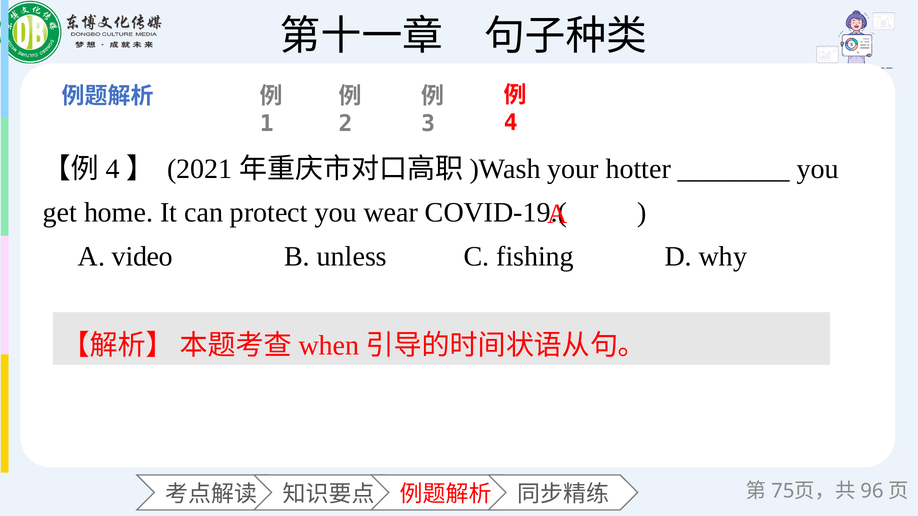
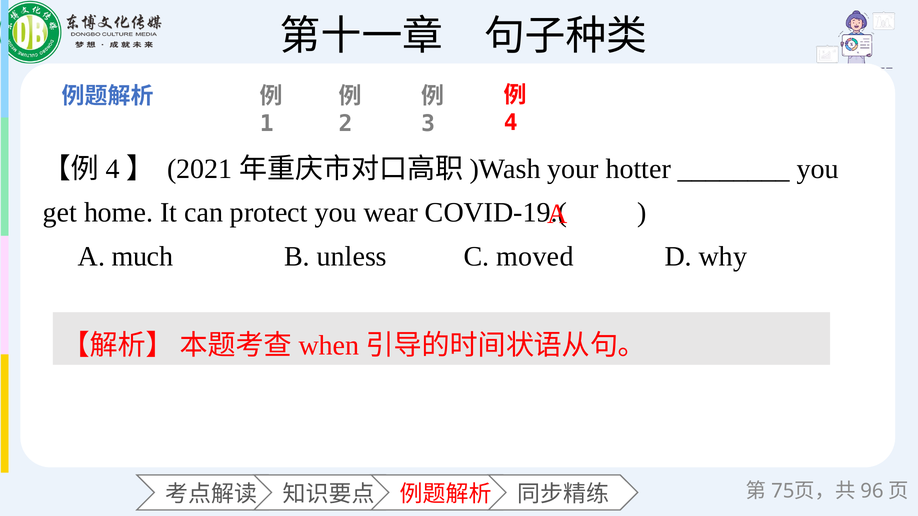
video: video -> much (142, 257)
fishing: fishing -> moved (535, 257)
